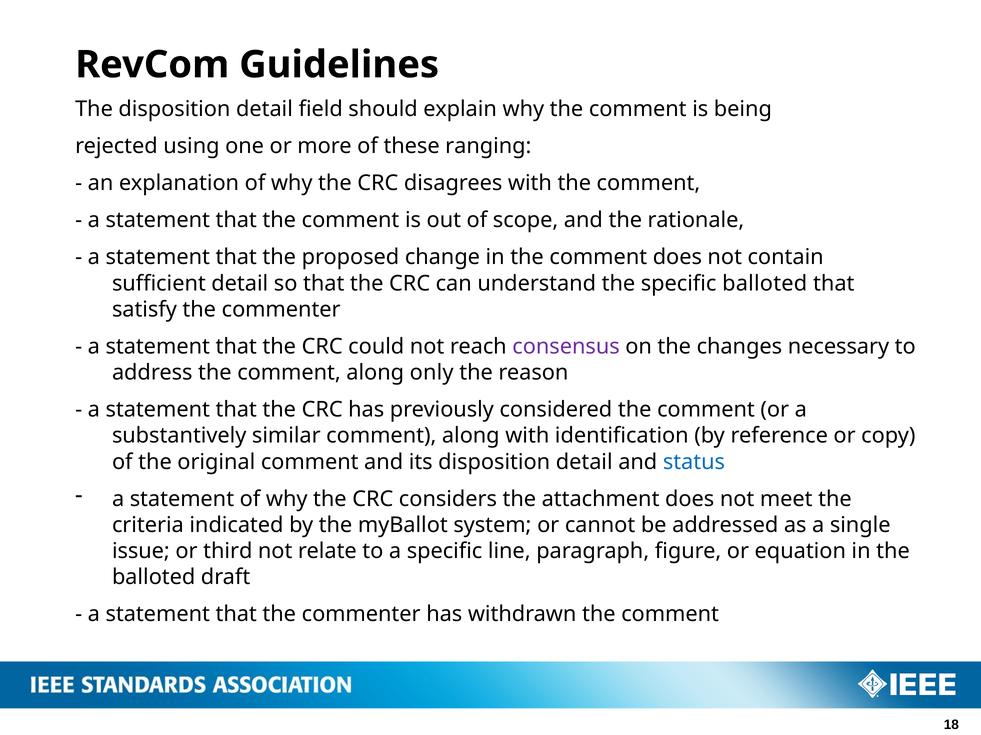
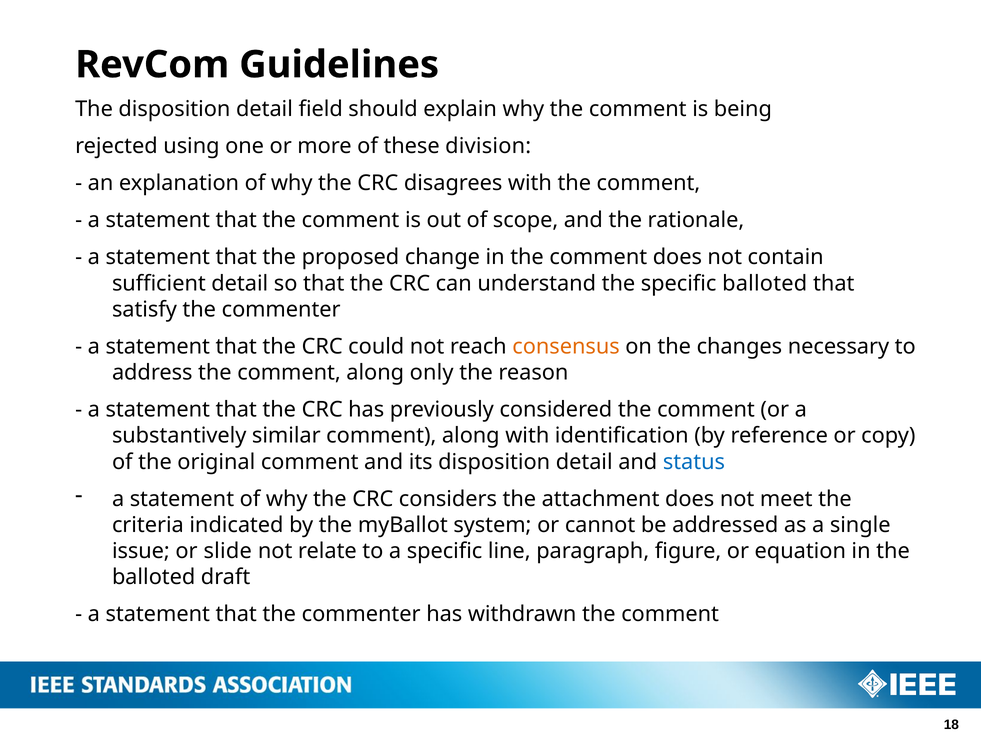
ranging: ranging -> division (488, 146)
consensus colour: purple -> orange (566, 347)
third: third -> slide (228, 552)
